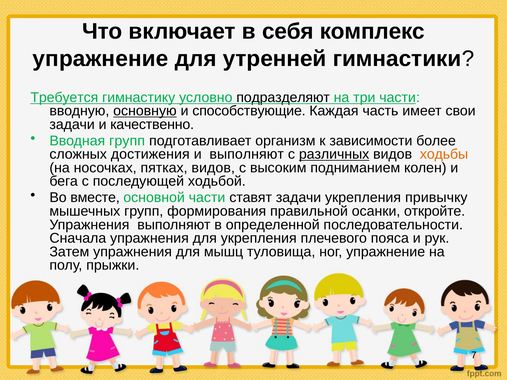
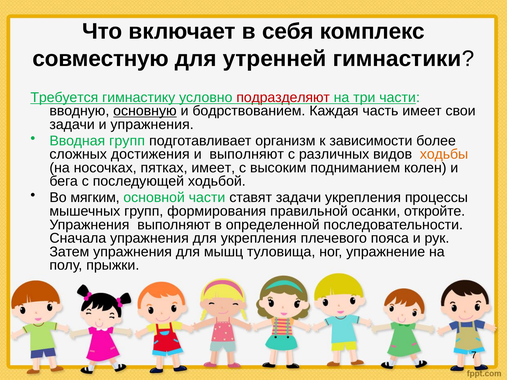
упражнение: упражнение -> совместную (101, 59)
подразделяют colour: black -> red (283, 97)
способствующие: способствующие -> бодрствованием (249, 111)
и качественно: качественно -> упражнения (152, 124)
различных underline: present -> none (334, 154)
пятках видов: видов -> имеет (213, 168)
вместе: вместе -> мягким (95, 198)
привычку: привычку -> процессы (436, 198)
